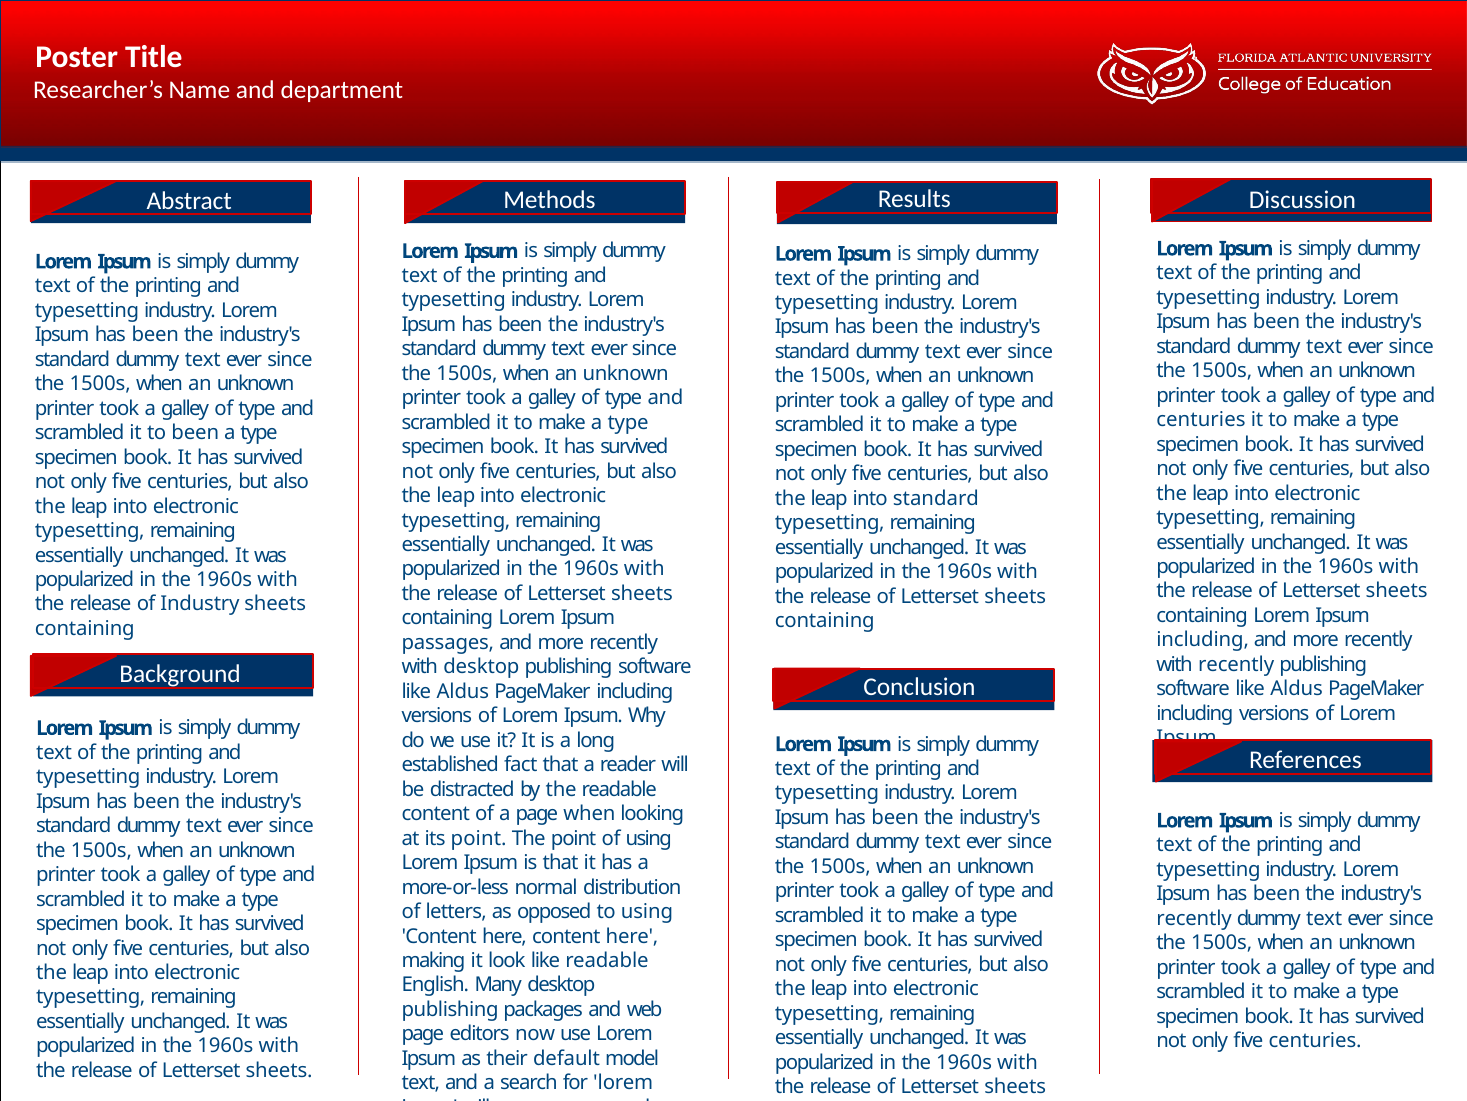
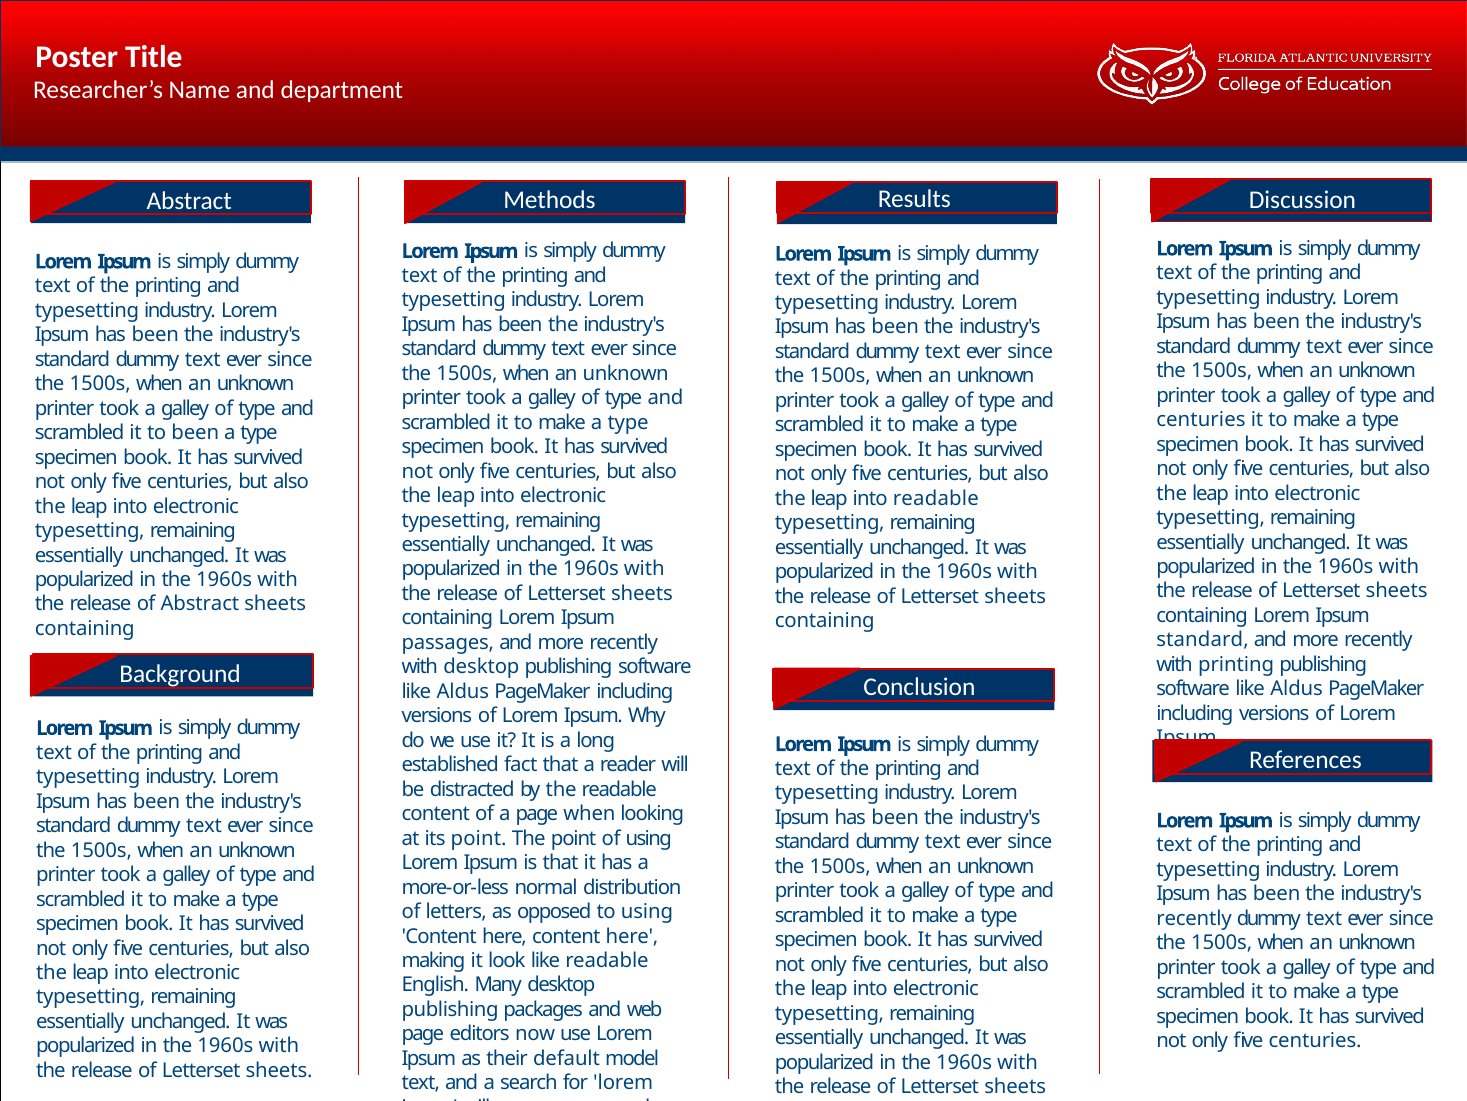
into standard: standard -> readable (936, 498)
of Industry: Industry -> Abstract (200, 604)
including: including -> standard (1203, 640)
with recently: recently -> printing (1236, 664)
